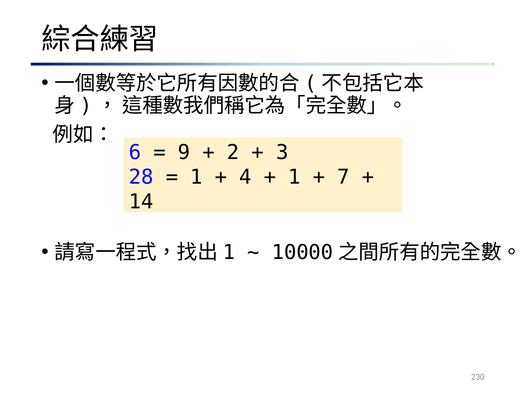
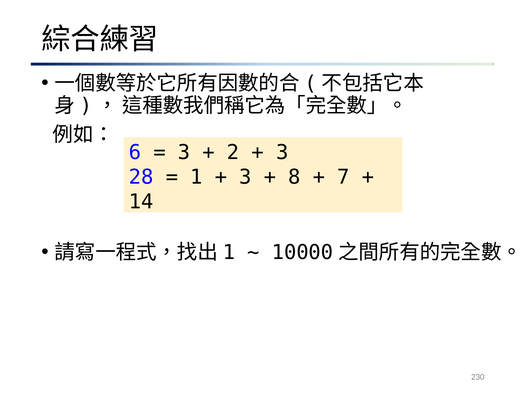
9: 9 -> 3 (184, 152)
4: 4 -> 3 (245, 177)
1: 1 -> 8 (294, 177)
